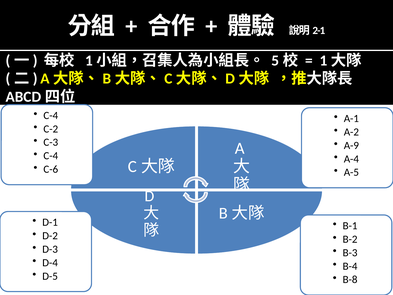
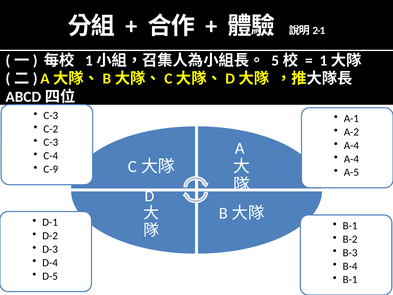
C-4: C-4 -> C-3 (51, 115)
A-9: A-9 -> A-4 (351, 145)
C-6: C-6 -> C-9 (51, 169)
B-8: B-8 -> B-1 (350, 279)
